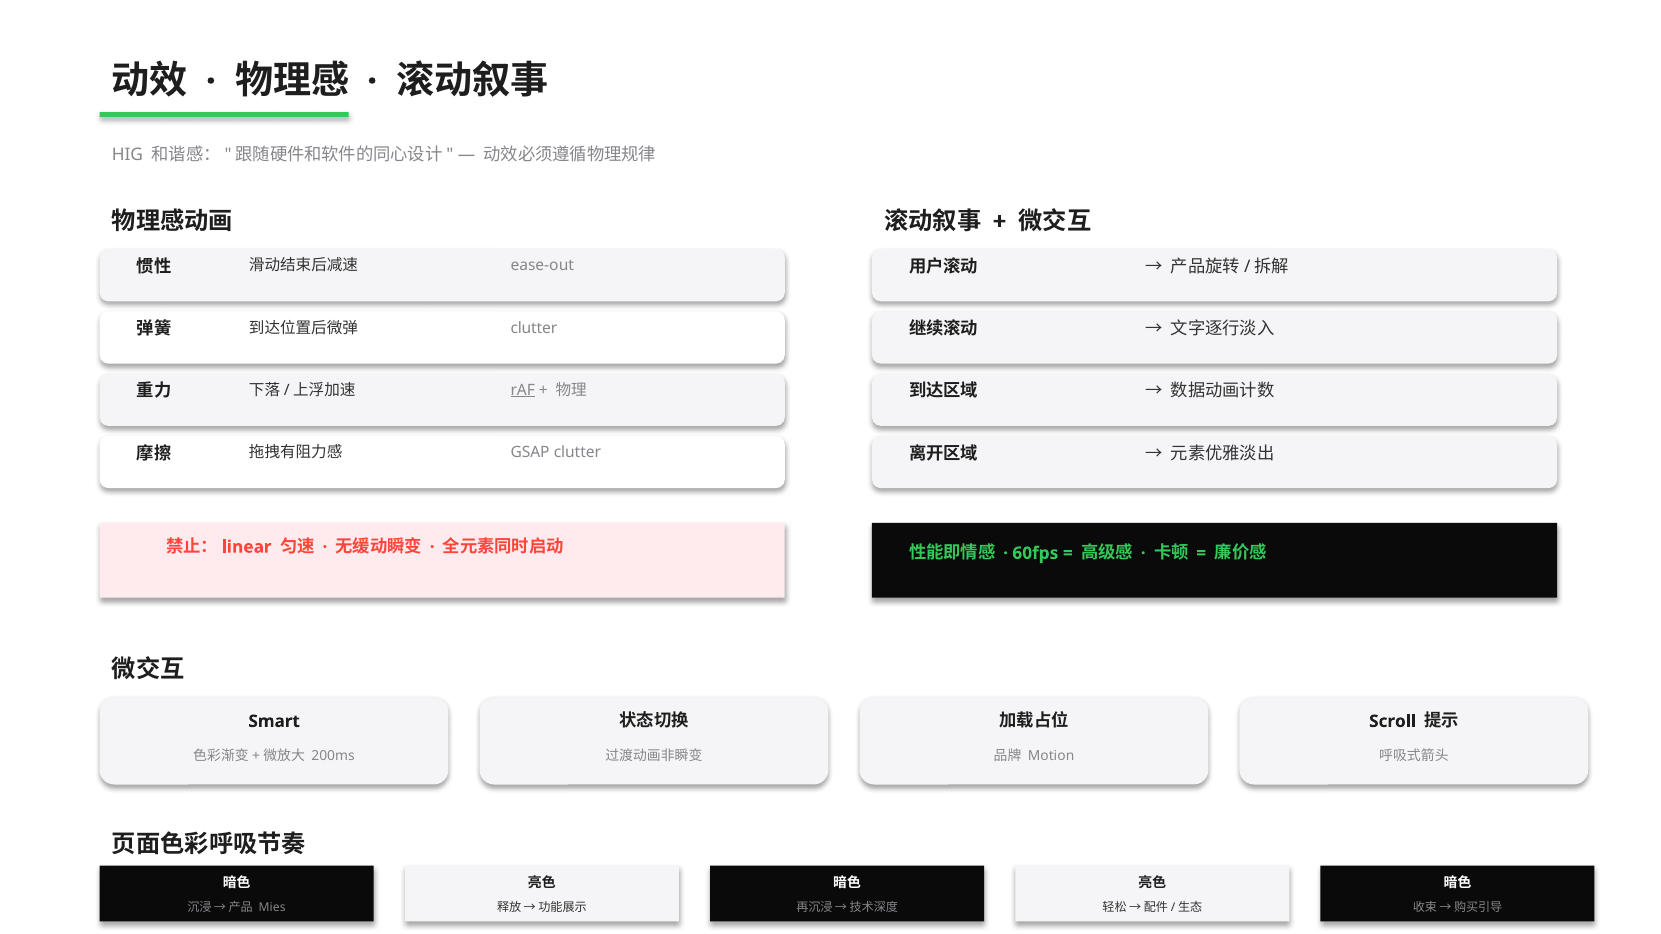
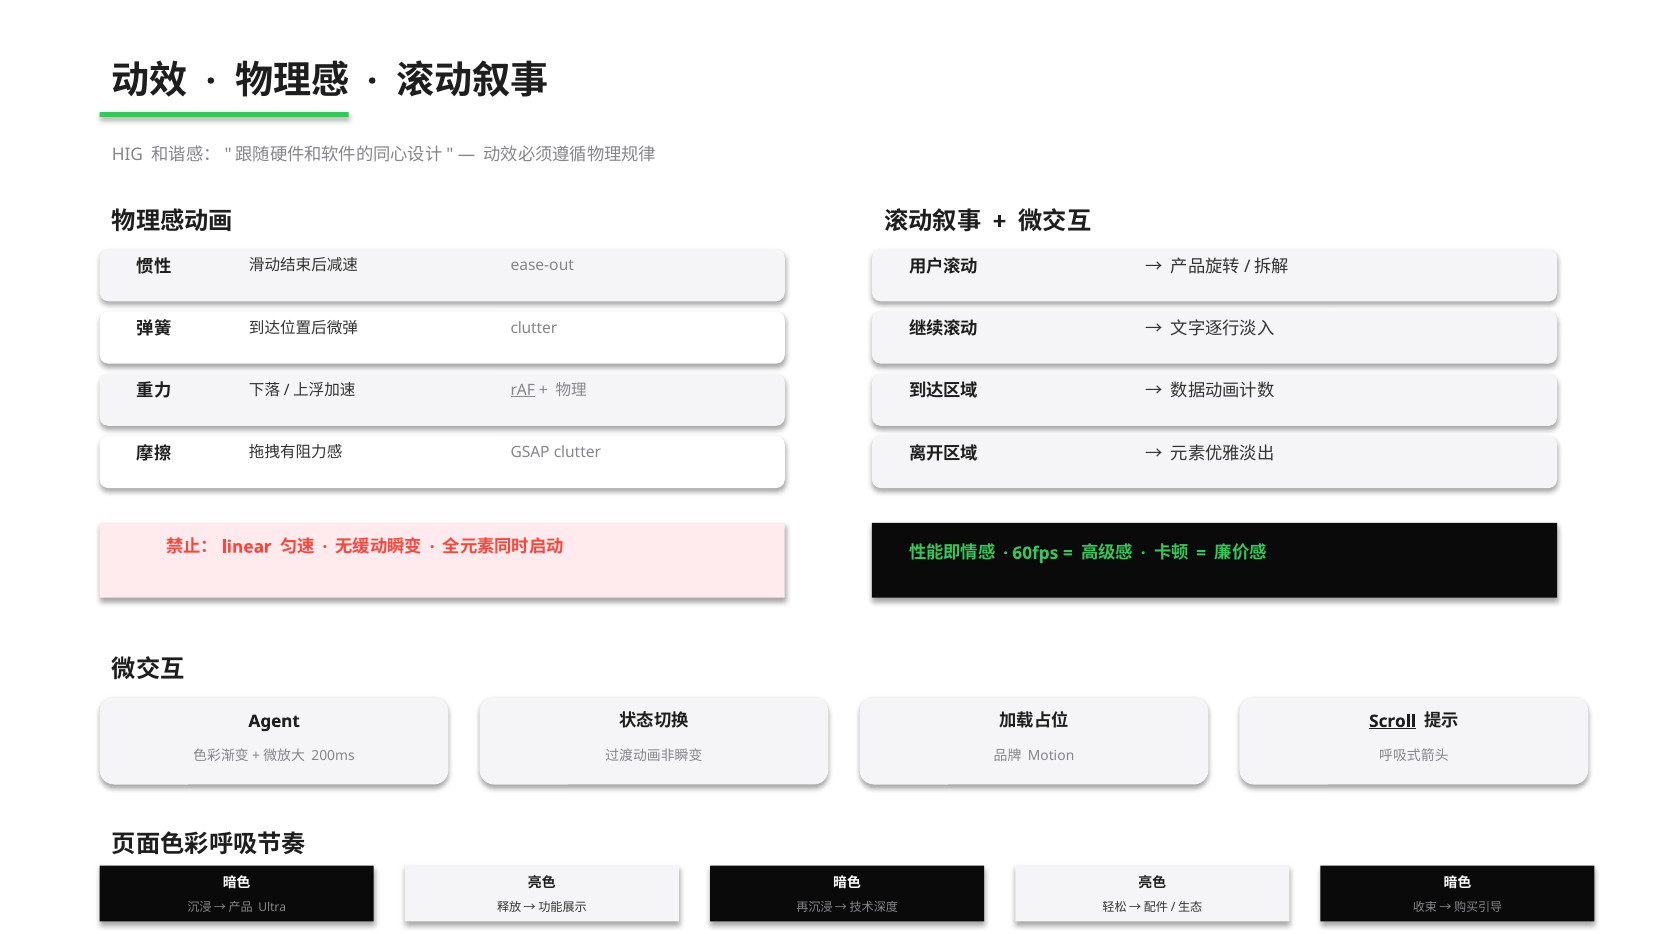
Smart: Smart -> Agent (274, 722)
Scroll underline: none -> present (1392, 722)
Mies: Mies -> Ultra (272, 907)
